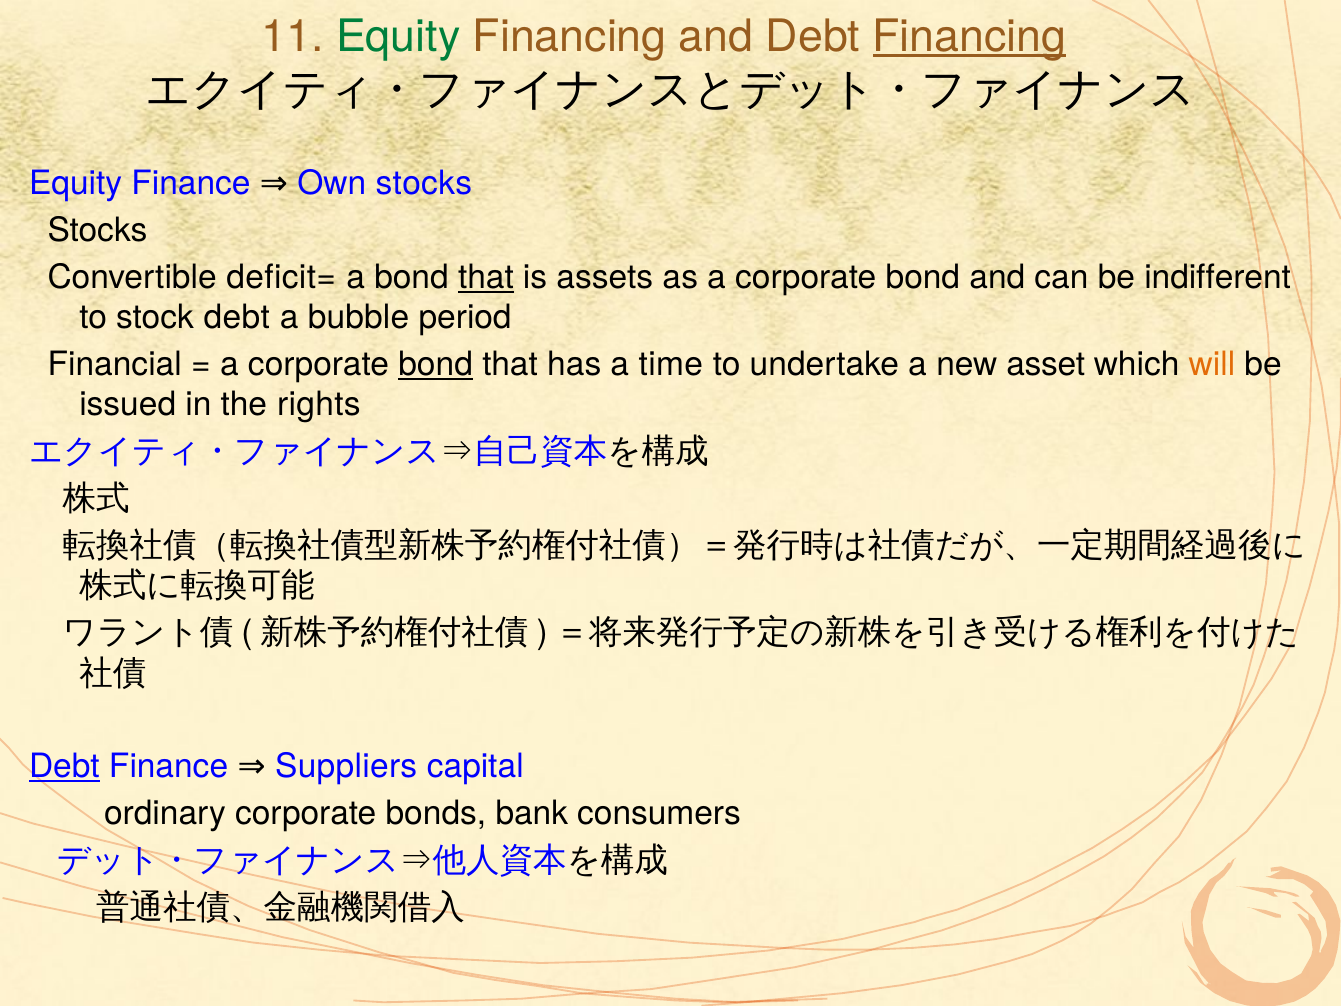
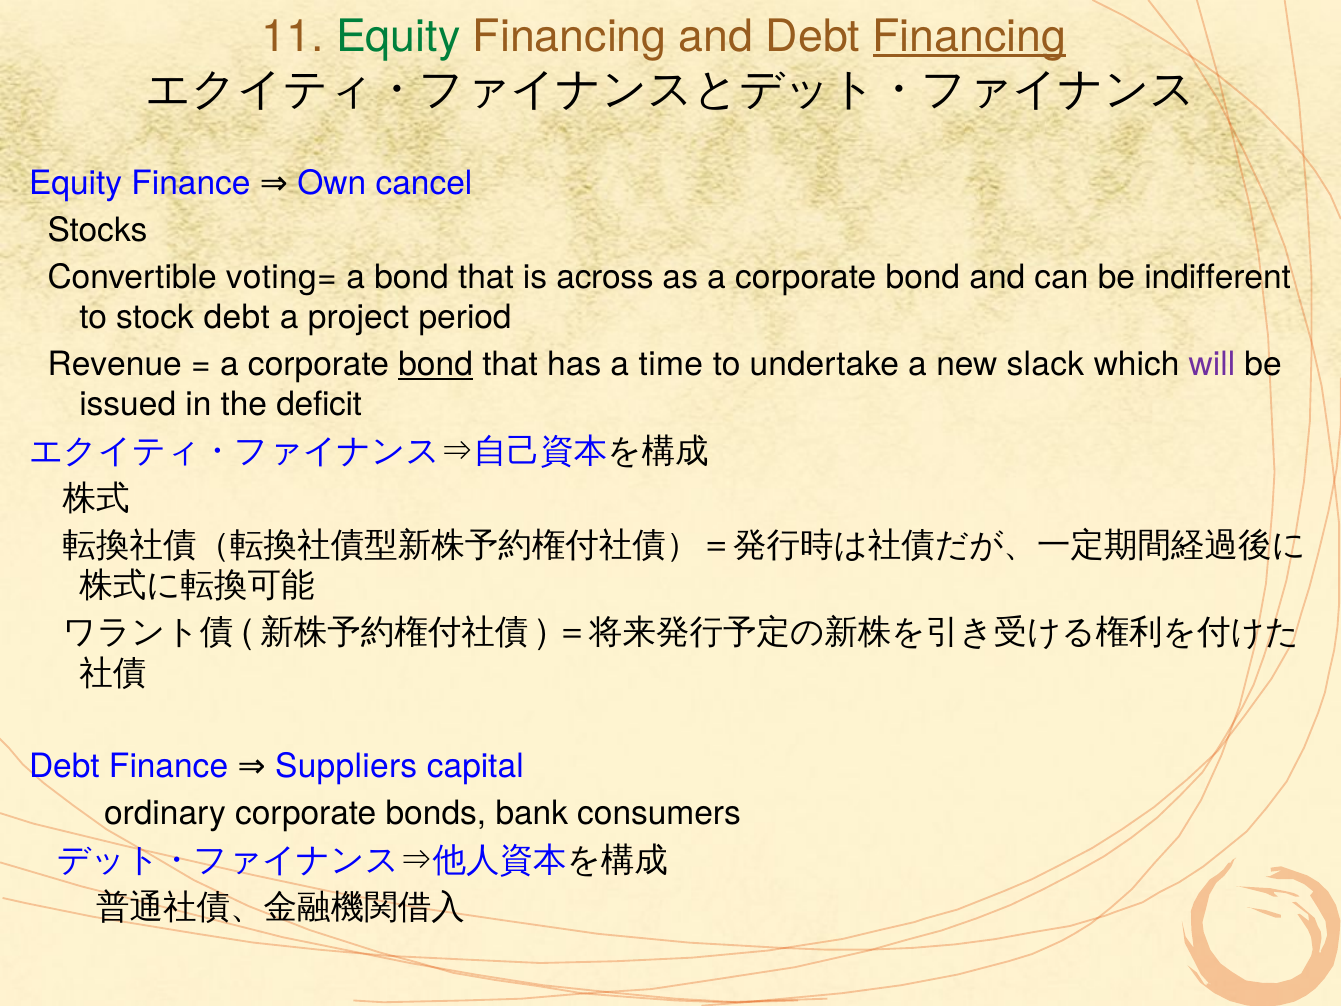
Own stocks: stocks -> cancel (424, 183)
deficit=: deficit= -> voting= (281, 277)
that underline: present -> none (486, 277)
assets: assets -> across (605, 277)
bubble: bubble -> project (359, 317)
Financial: Financial -> Revenue (115, 364)
asset: asset -> slack (1045, 364)
will colour: orange -> purple (1212, 364)
rights: rights -> deficit (319, 405)
Debt underline: present -> none (64, 767)
